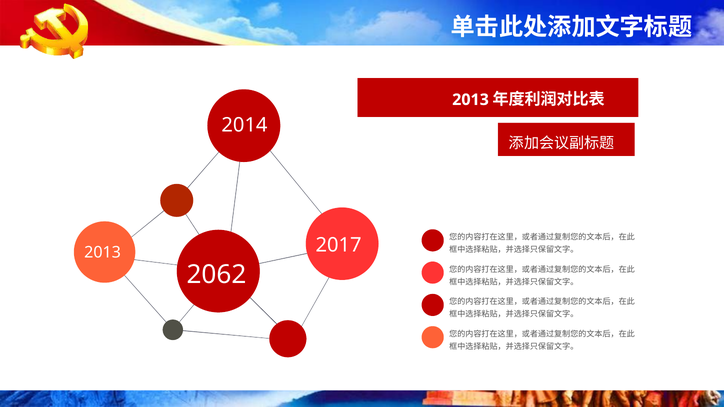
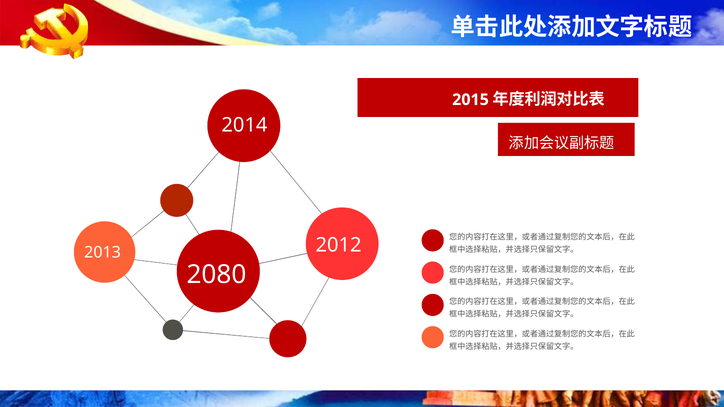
2013: 2013 -> 2015 (471, 100)
2017: 2017 -> 2012 (339, 245)
2062: 2062 -> 2080 (216, 275)
